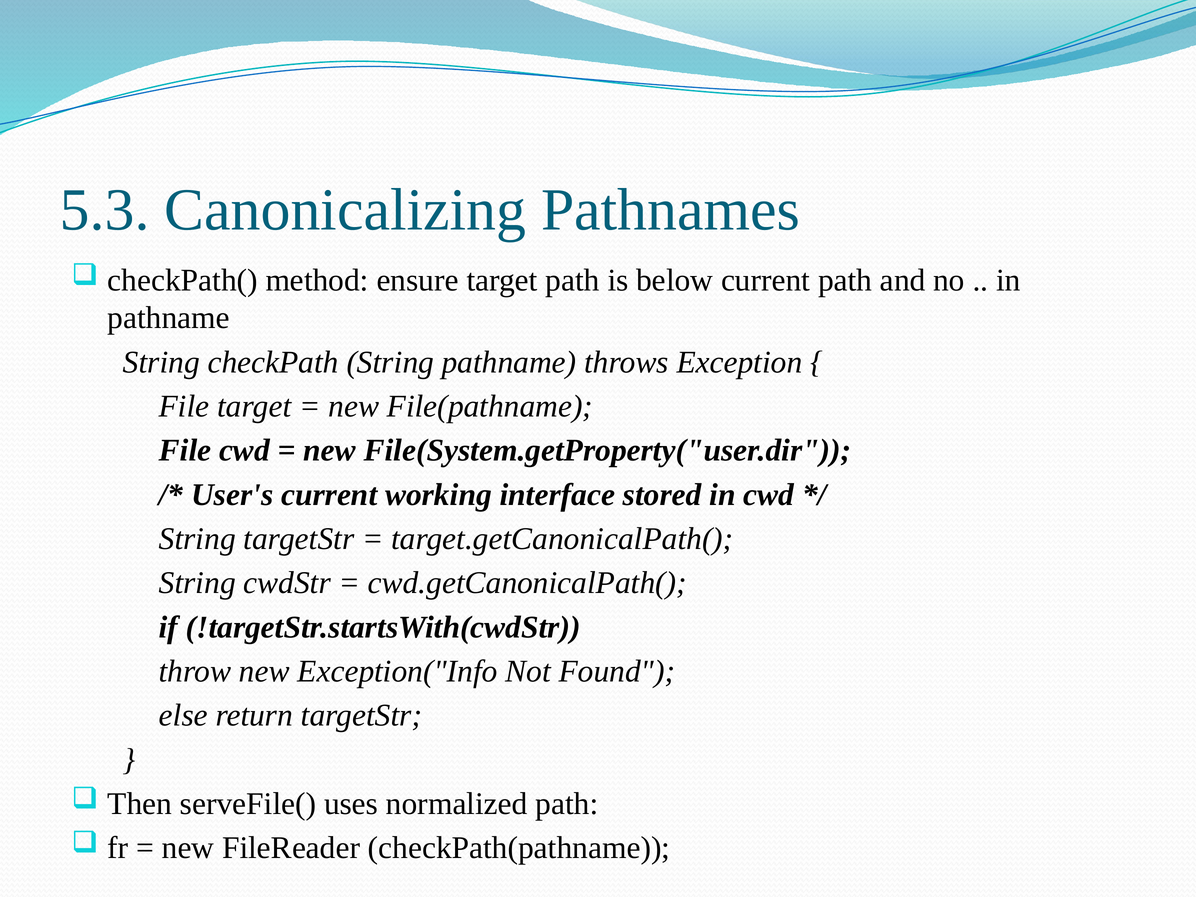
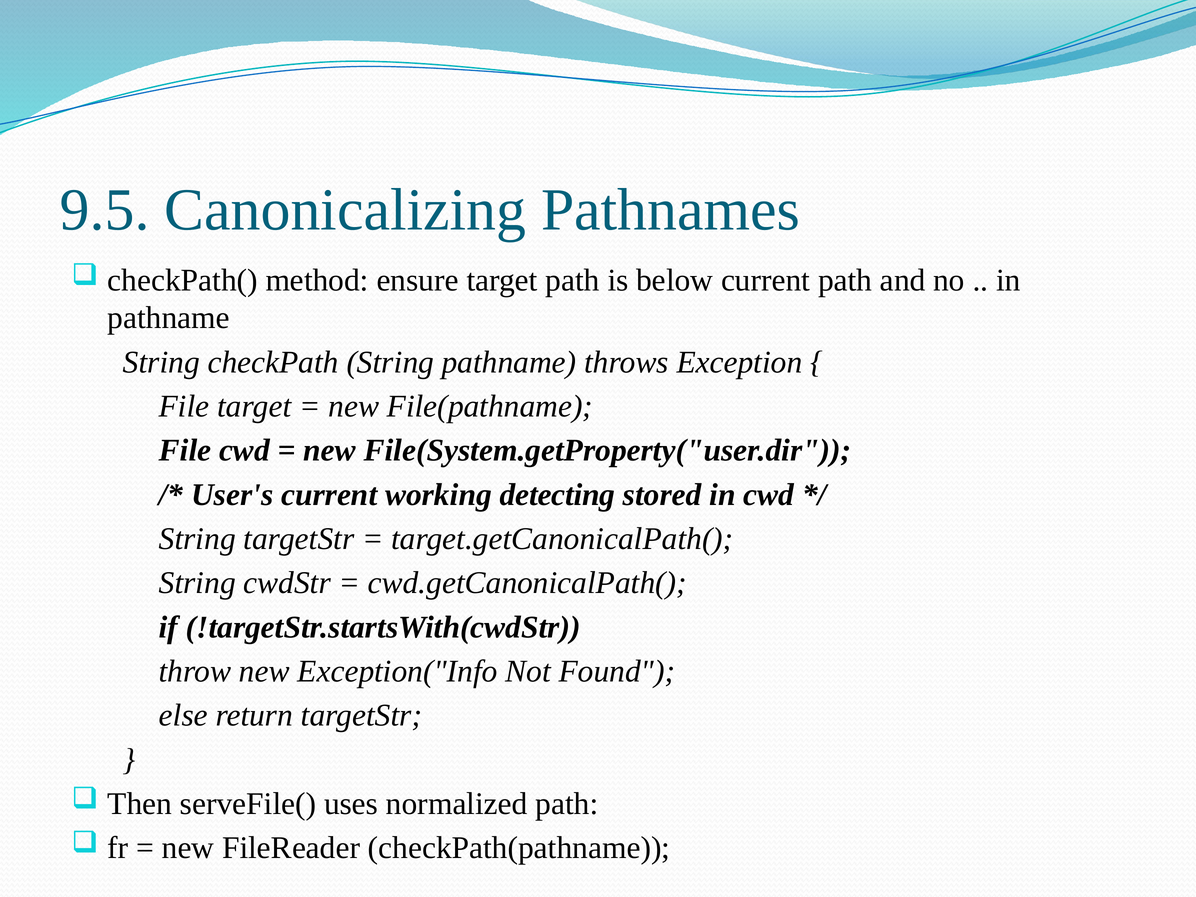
5.3: 5.3 -> 9.5 (105, 210)
interface: interface -> detecting (557, 495)
